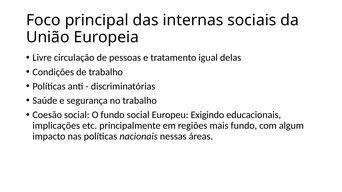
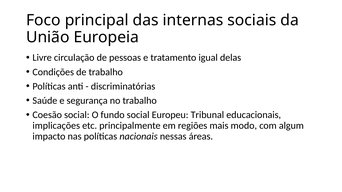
Exigindo: Exigindo -> Tribunal (207, 115)
mais fundo: fundo -> modo (244, 126)
